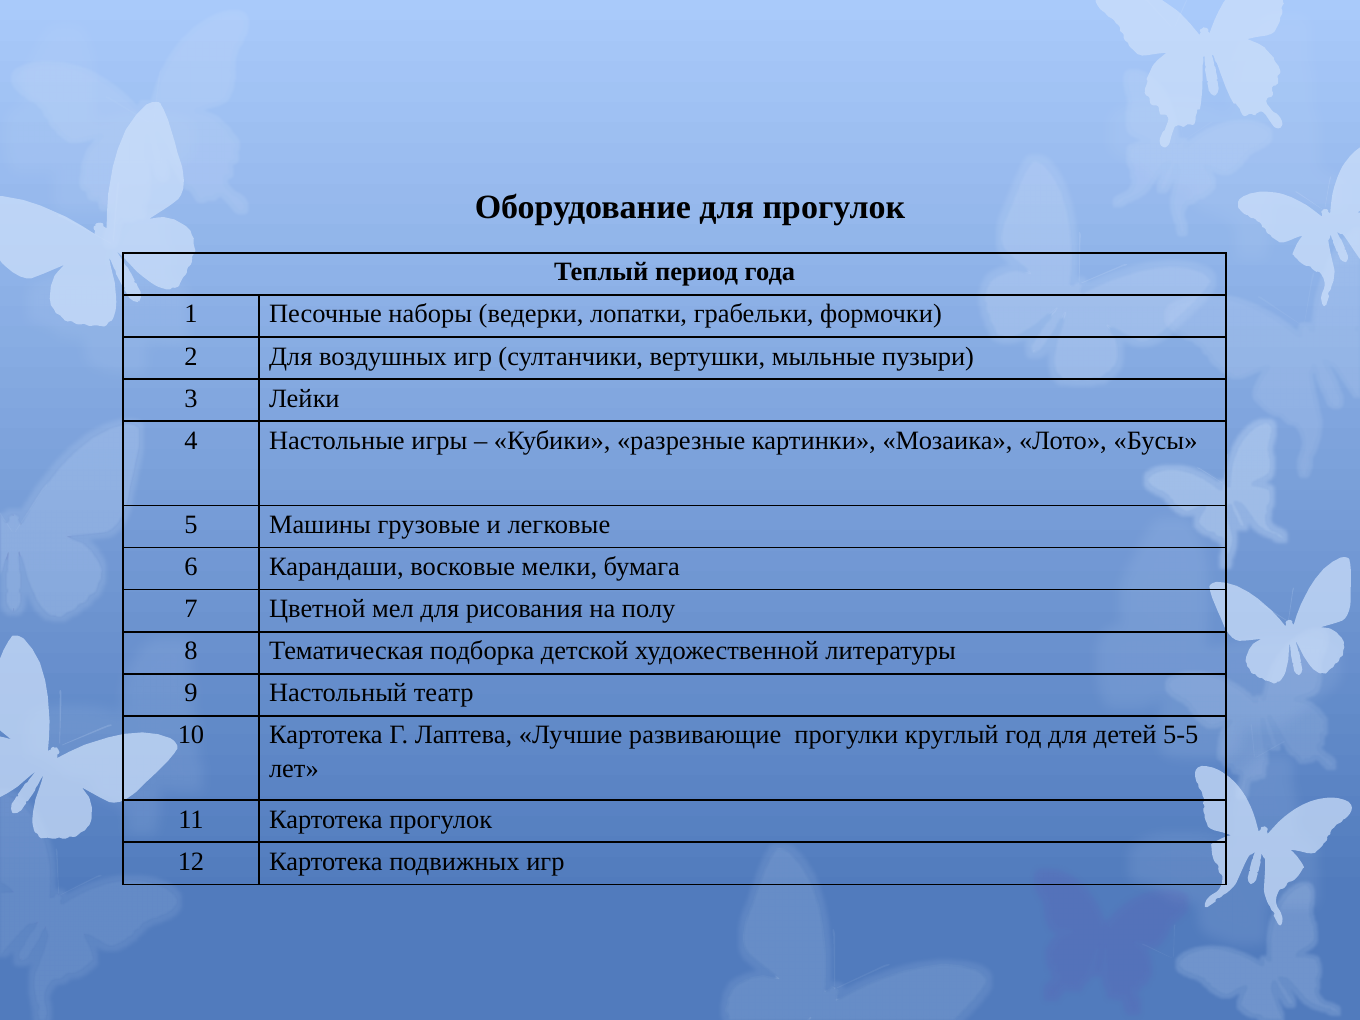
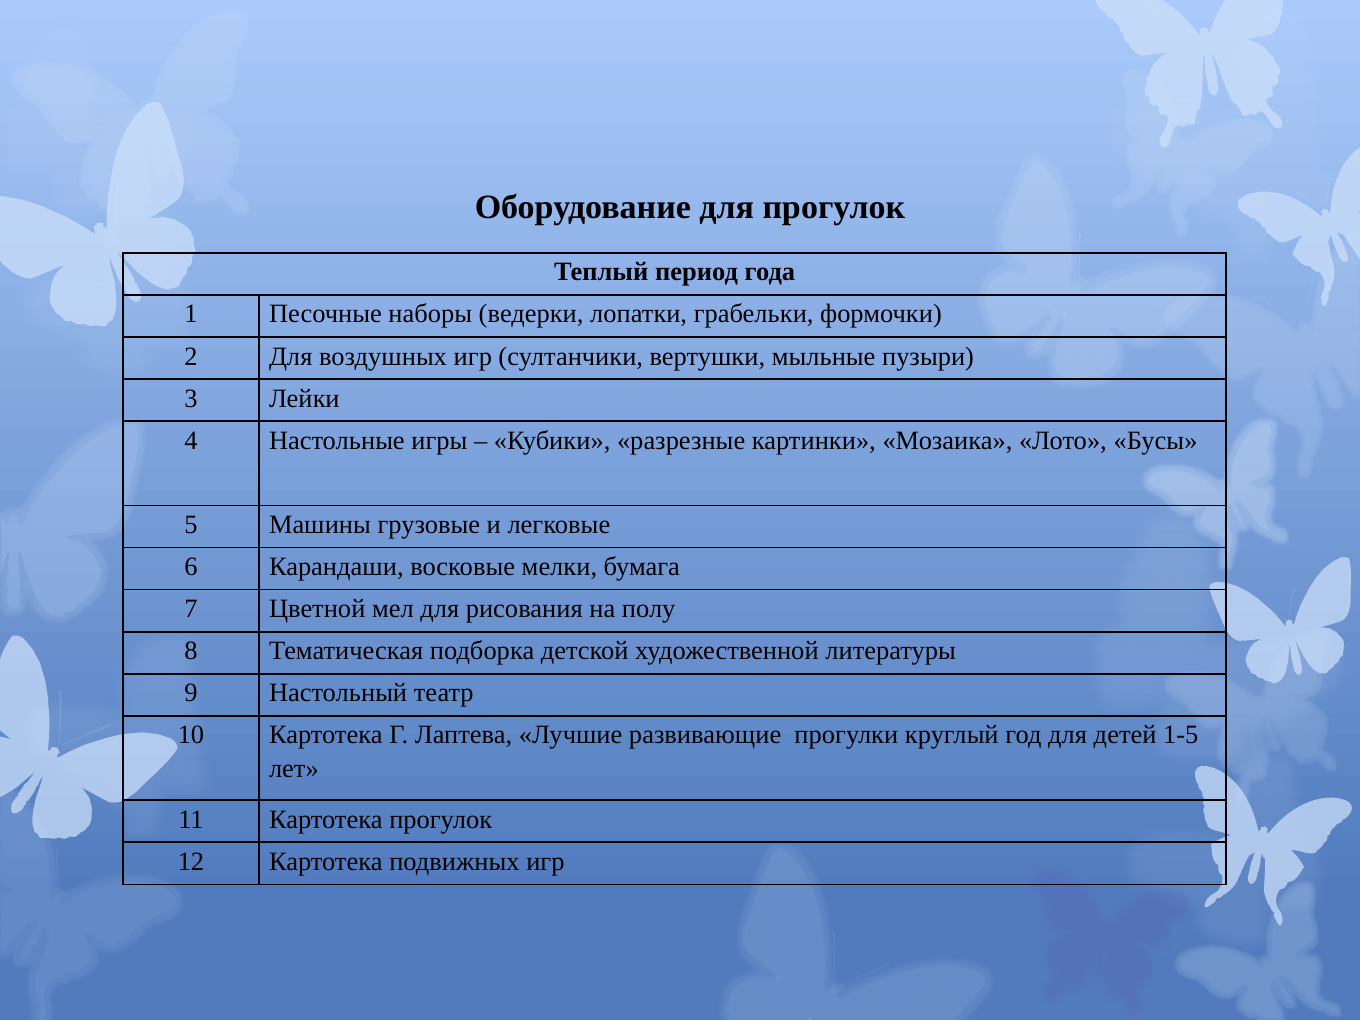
5-5: 5-5 -> 1-5 (1181, 735)
